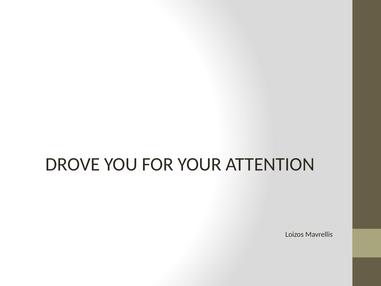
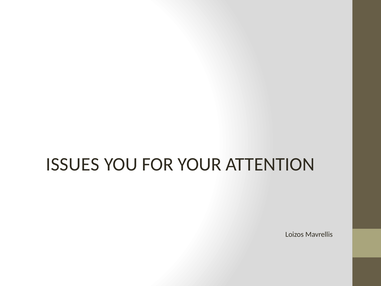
DROVE: DROVE -> ISSUES (73, 164)
